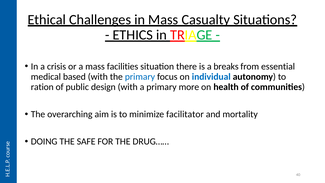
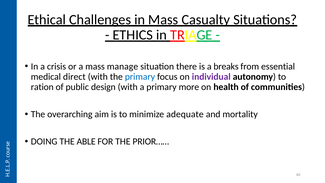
facilities: facilities -> manage (123, 66)
based: based -> direct (74, 77)
individual colour: blue -> purple (211, 77)
facilitator: facilitator -> adequate (185, 114)
SAFE: SAFE -> ABLE (86, 141)
DRUG……: DRUG…… -> PRIOR…… (151, 141)
